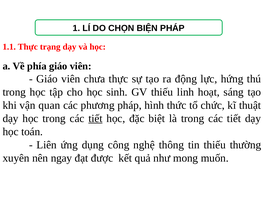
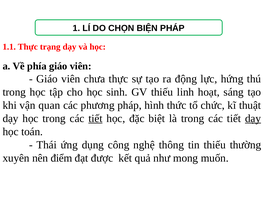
dạy underline: none -> present (253, 118)
Liên: Liên -> Thái (47, 145)
ngay: ngay -> điểm (61, 158)
